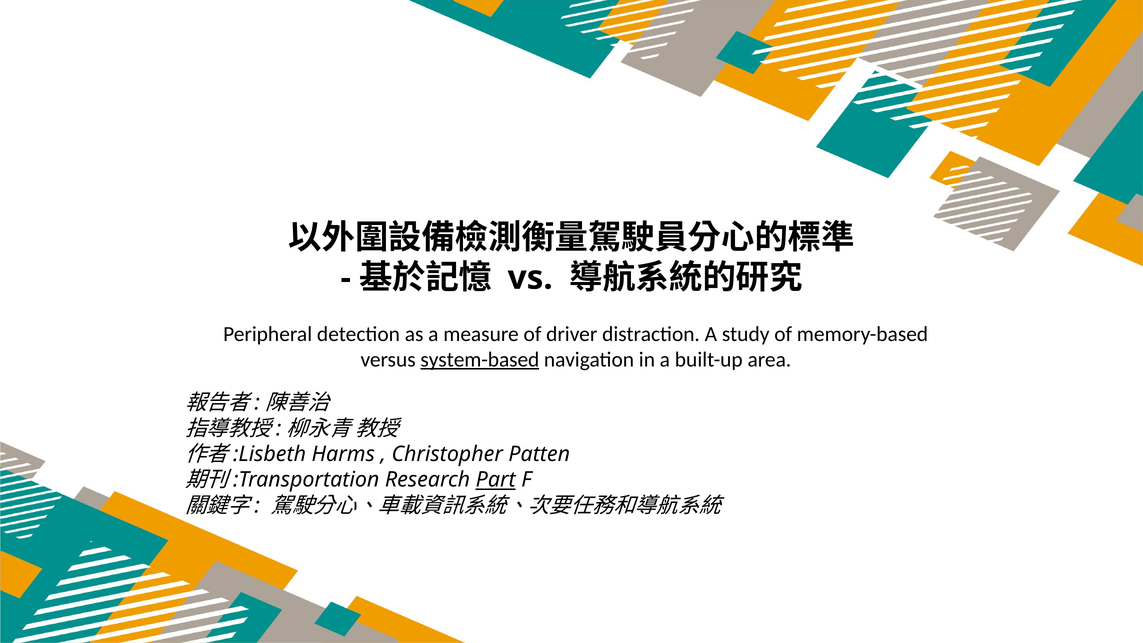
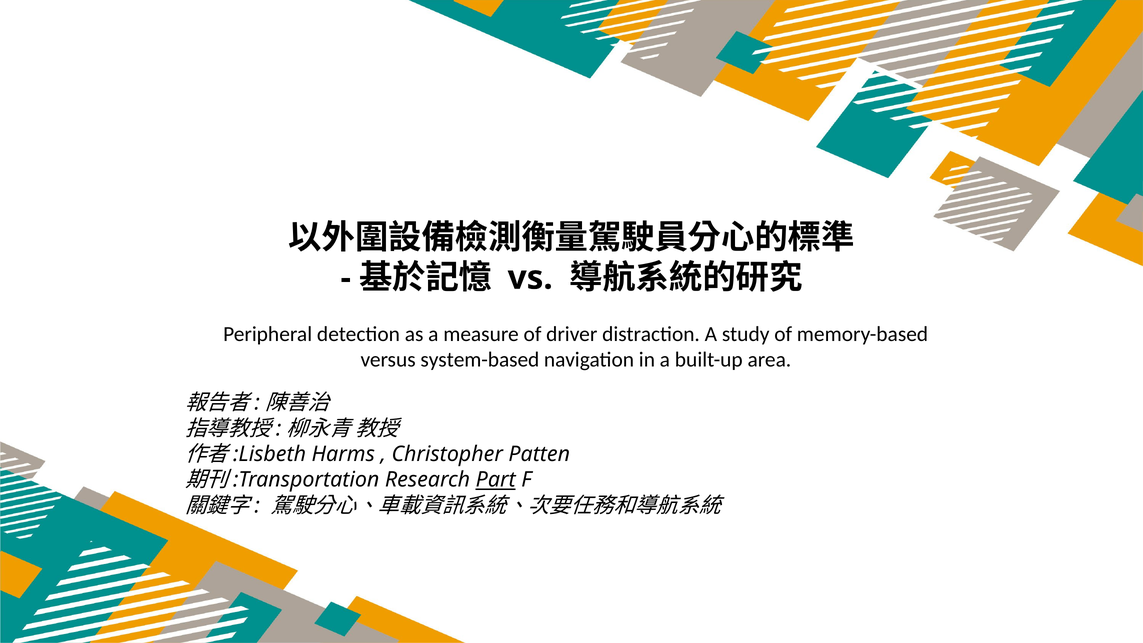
system-based underline: present -> none (480, 360)
